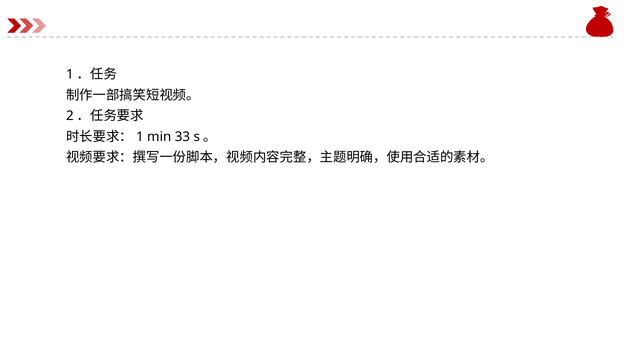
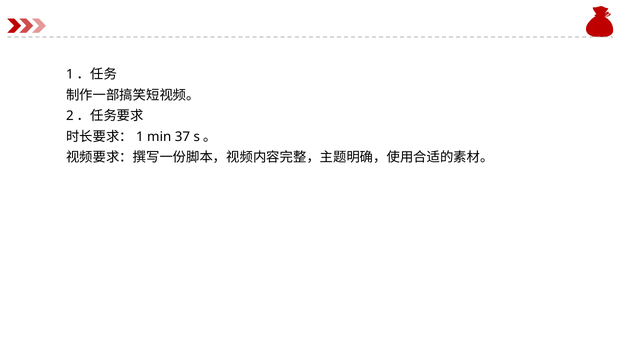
33: 33 -> 37 (182, 137)
